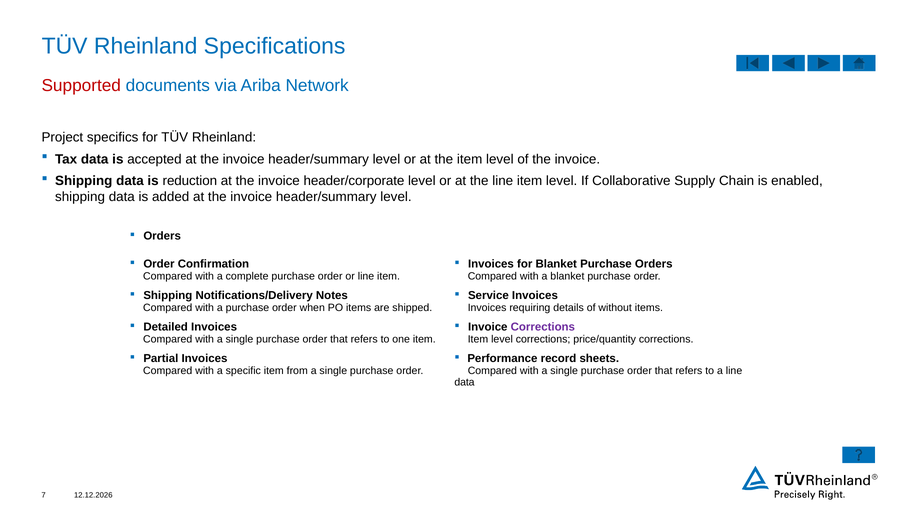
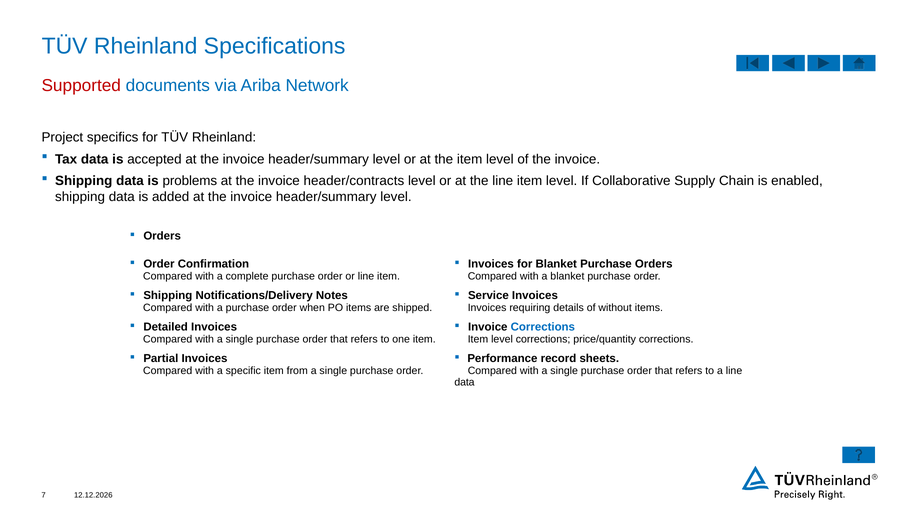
reduction: reduction -> problems (190, 181)
header/corporate: header/corporate -> header/contracts (354, 181)
Corrections colour: purple -> blue (543, 327)
